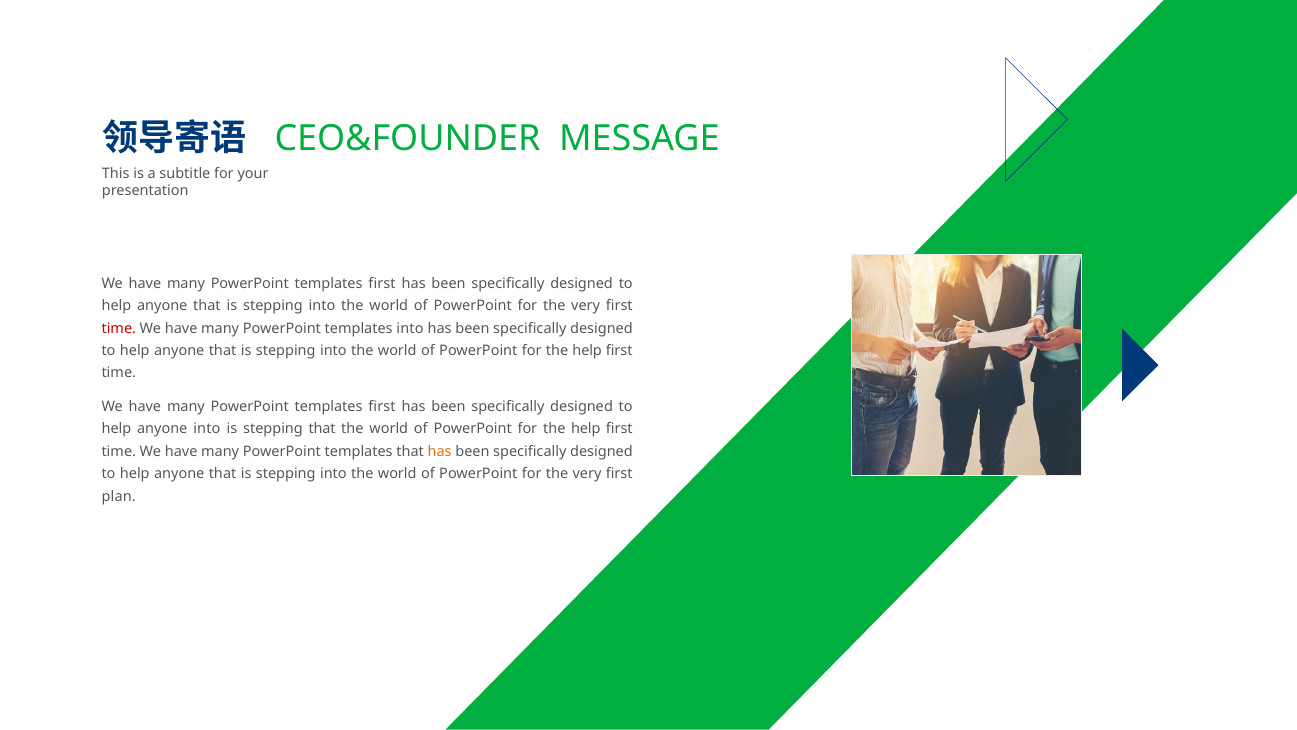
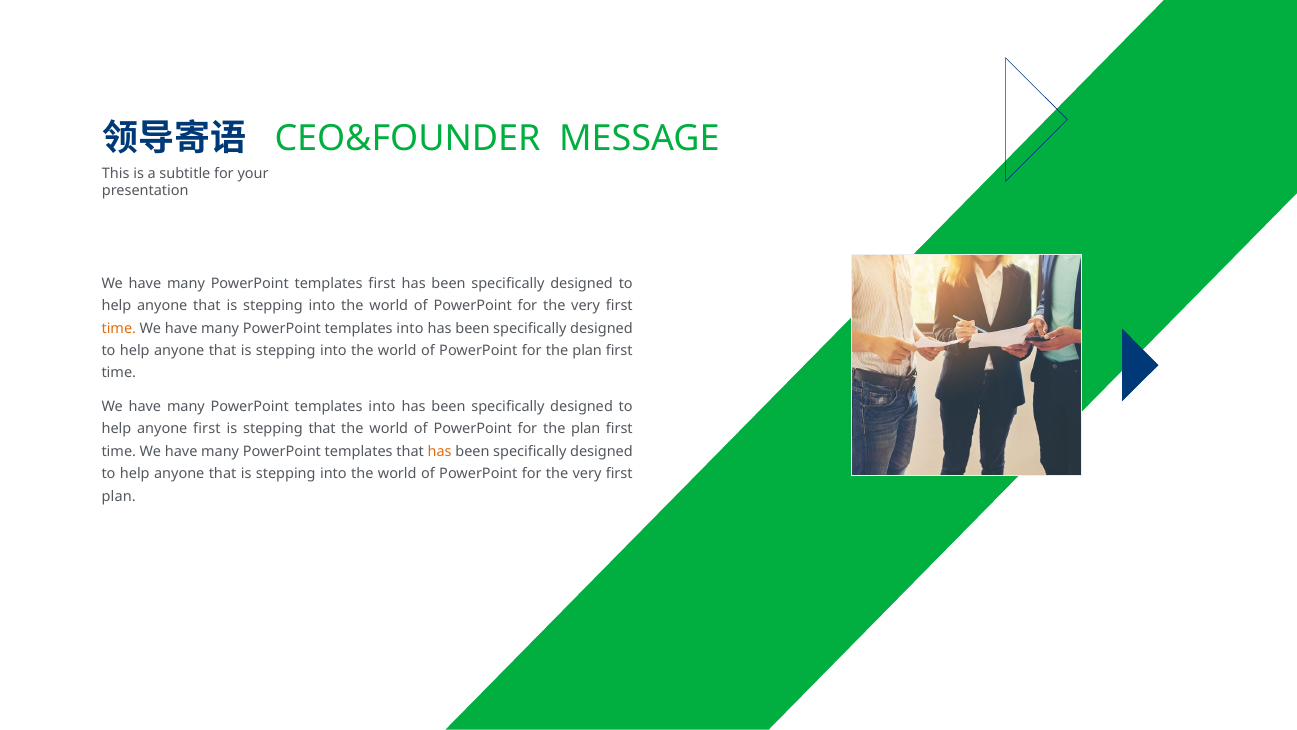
time colour: red -> orange (119, 328)
help: help -> plan (587, 350)
first: first -> into (382, 406)
anyone into: into -> first (207, 429)
help: help -> plan (586, 429)
